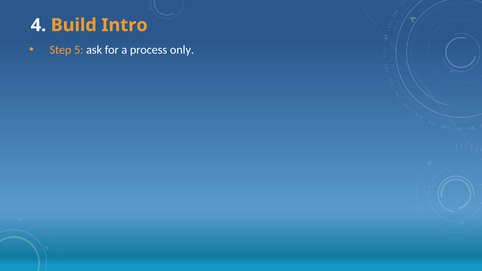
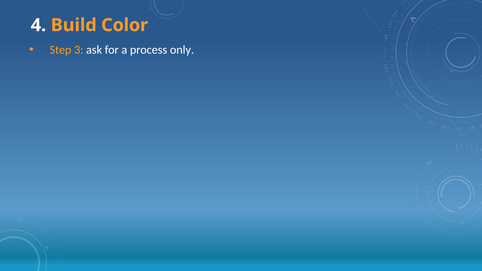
Intro: Intro -> Color (125, 25)
5: 5 -> 3 (79, 50)
